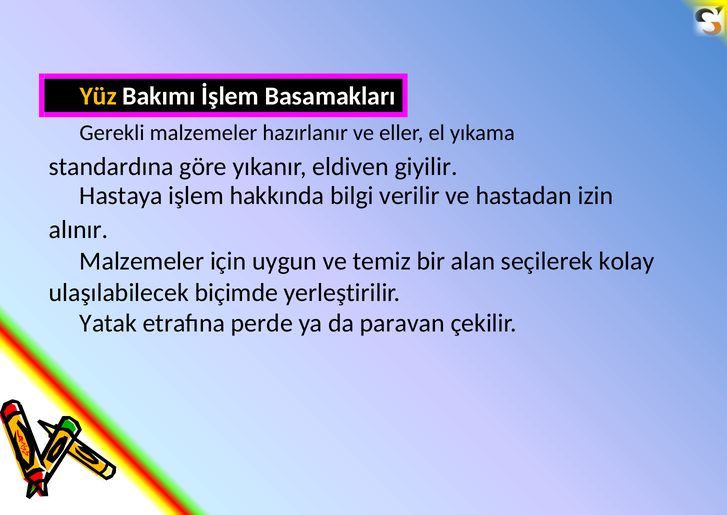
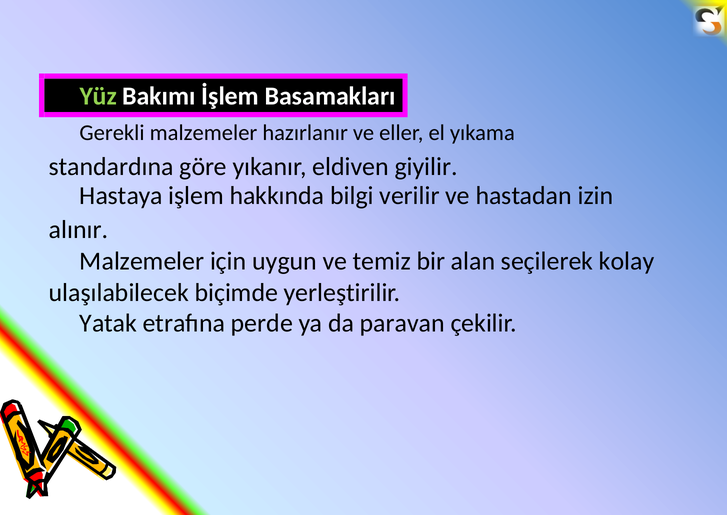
Yüz colour: yellow -> light green (98, 96)
